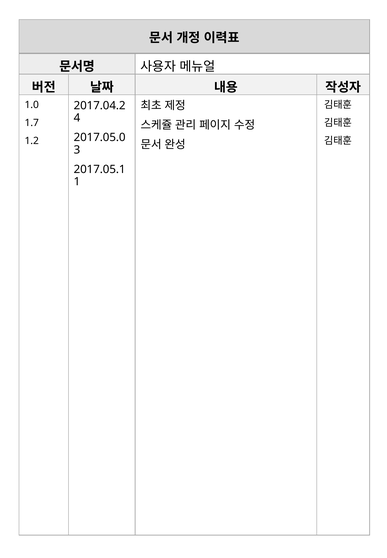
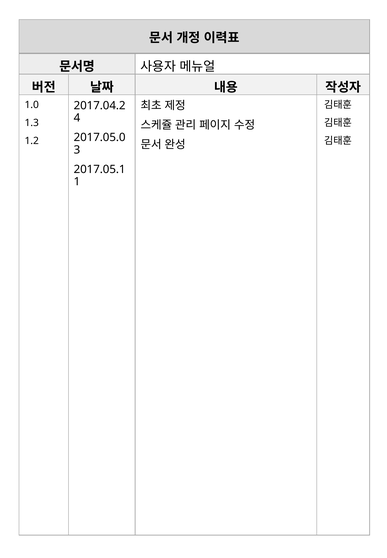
1.7: 1.7 -> 1.3 (32, 123)
